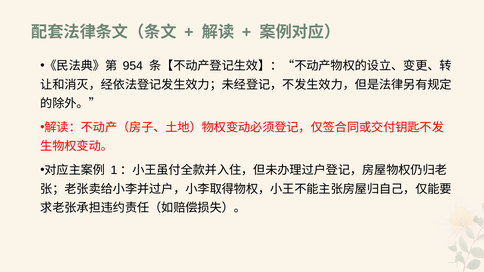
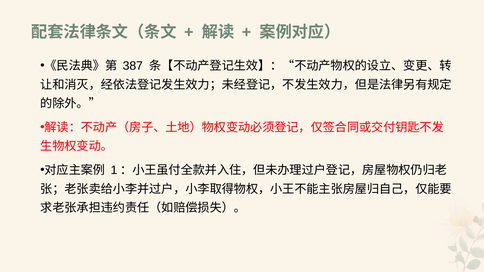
954: 954 -> 387 (133, 66)
